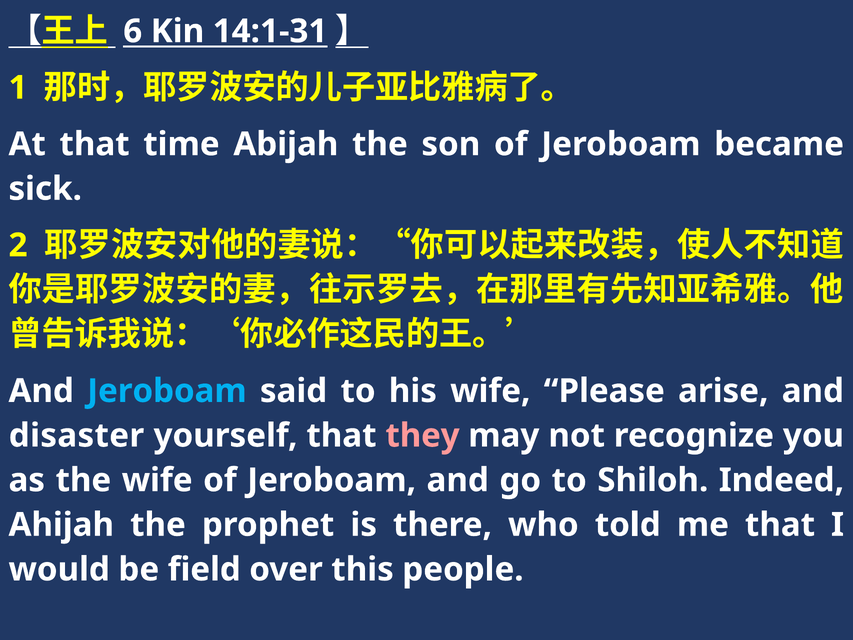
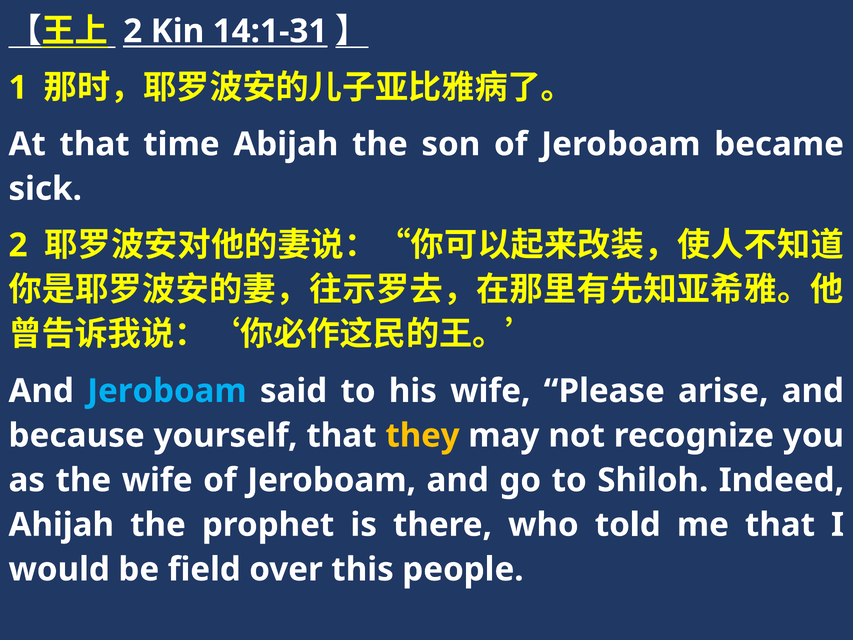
6: 6 -> 2 (133, 31)
disaster: disaster -> because (77, 435)
they colour: pink -> yellow (423, 435)
